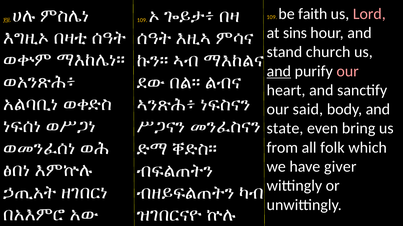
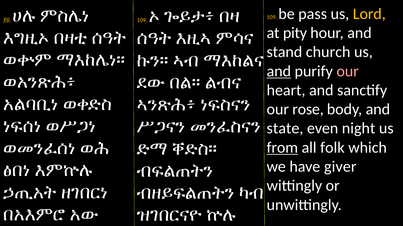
faith: faith -> pass (313, 14)
Lord colour: pink -> yellow (369, 14)
sins: sins -> pity (295, 33)
said: said -> rose (308, 110)
bring: bring -> night (359, 129)
from underline: none -> present (282, 148)
